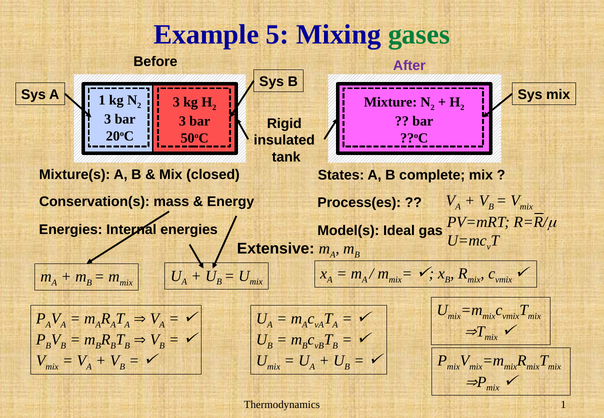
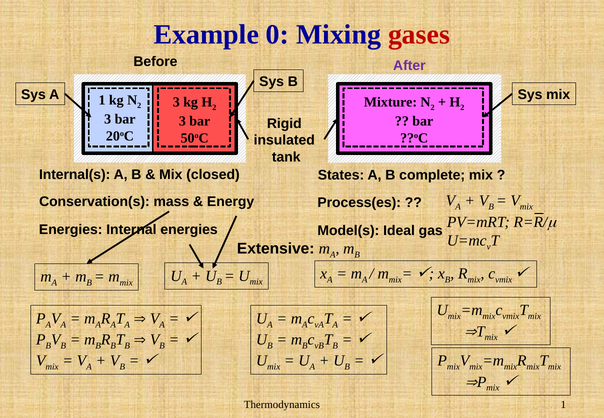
5: 5 -> 0 (277, 35)
gases colour: green -> red (419, 35)
Mixture(s: Mixture(s -> Internal(s (75, 175)
